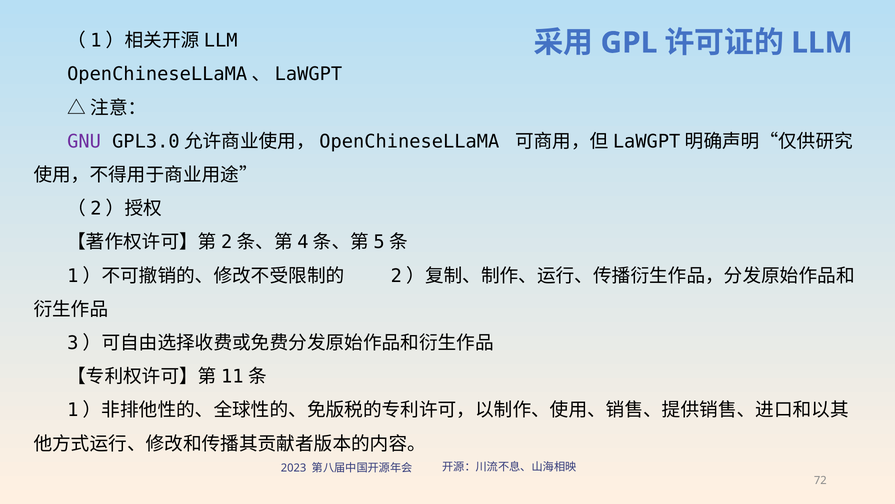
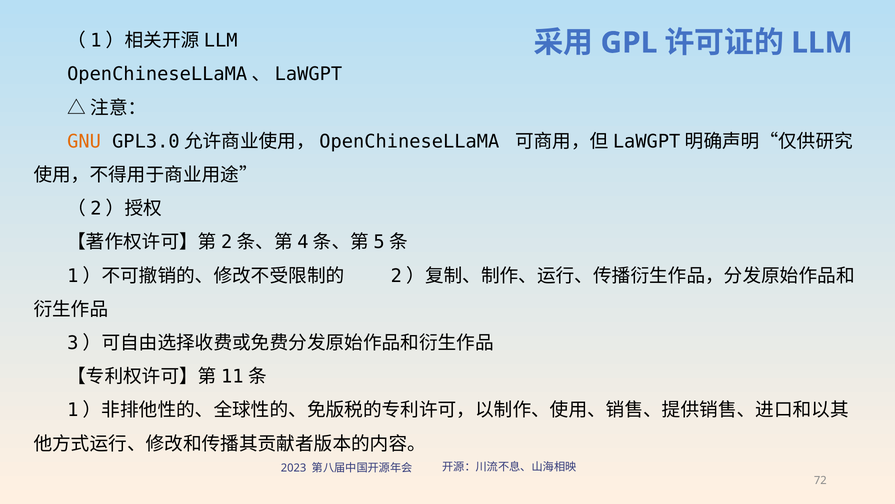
GNU colour: purple -> orange (84, 141)
